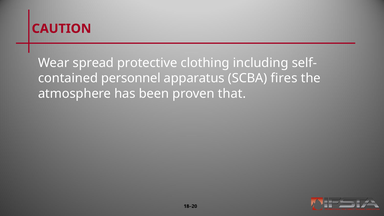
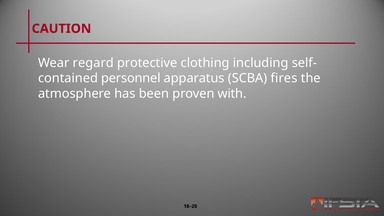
spread: spread -> regard (93, 63)
that: that -> with (232, 94)
